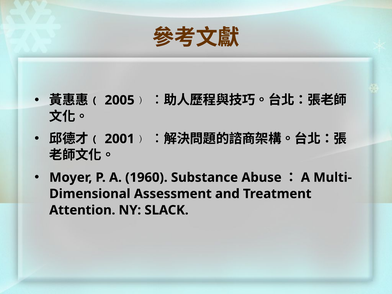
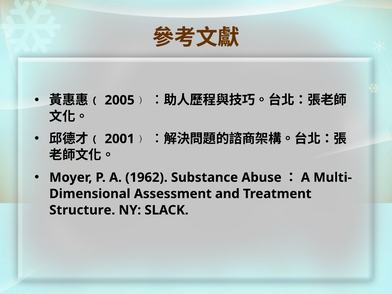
1960: 1960 -> 1962 (146, 177)
Attention: Attention -> Structure (82, 210)
